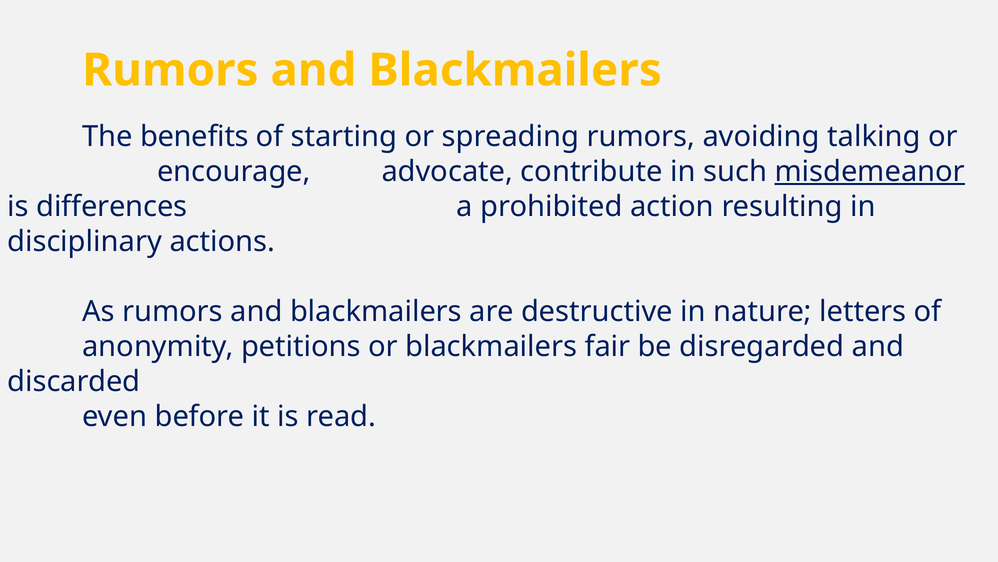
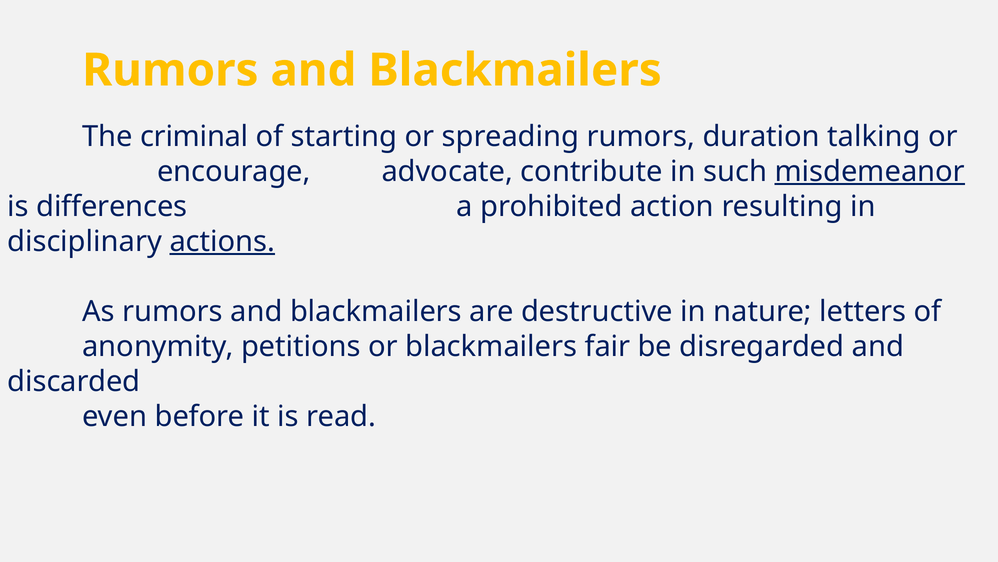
benefits: benefits -> criminal (194, 136)
avoiding: avoiding -> duration (761, 136)
actions underline: none -> present (222, 241)
